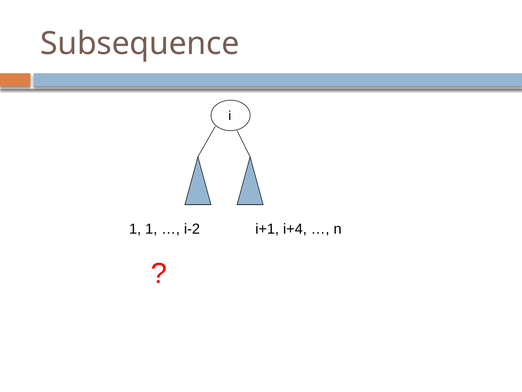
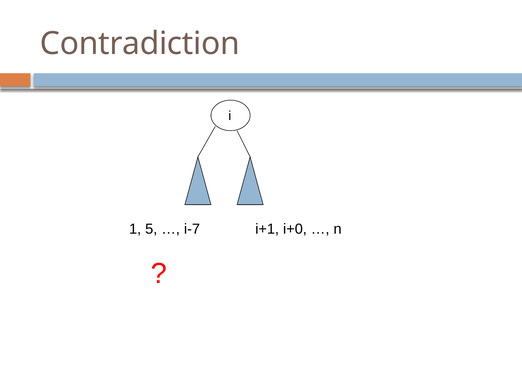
Subsequence: Subsequence -> Contradiction (140, 44)
1 1: 1 -> 5 (151, 229)
i-2: i-2 -> i-7 (192, 229)
i+4: i+4 -> i+0 (295, 229)
